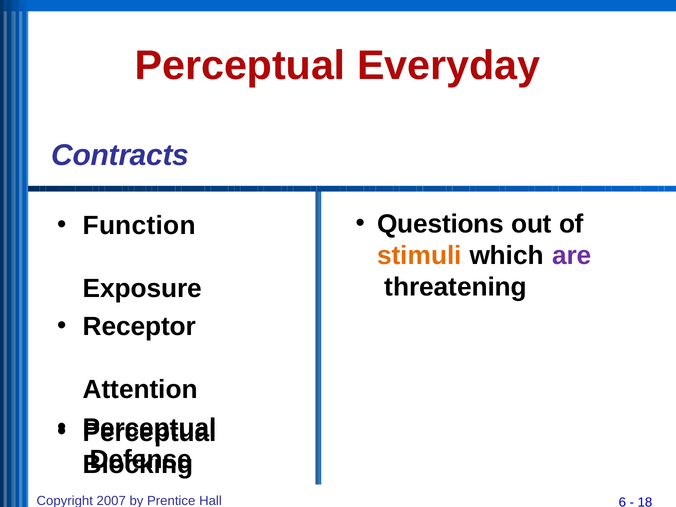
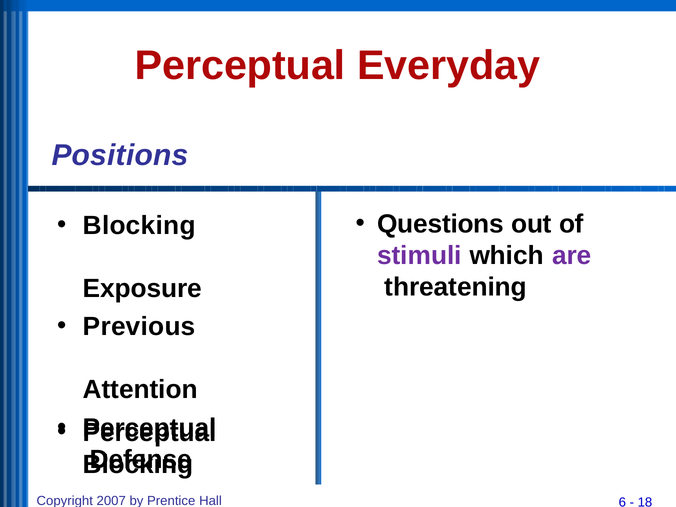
Contracts: Contracts -> Positions (120, 155)
Function: Function -> Blocking (139, 225)
stimuli colour: orange -> purple (419, 255)
Receptor: Receptor -> Previous (139, 327)
